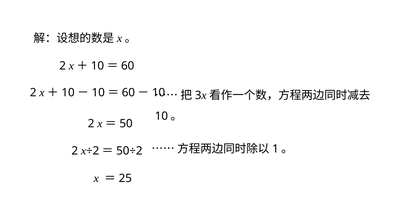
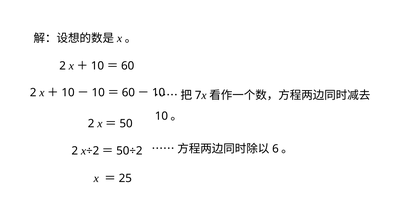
3: 3 -> 7 (198, 96)
1: 1 -> 6 (275, 149)
